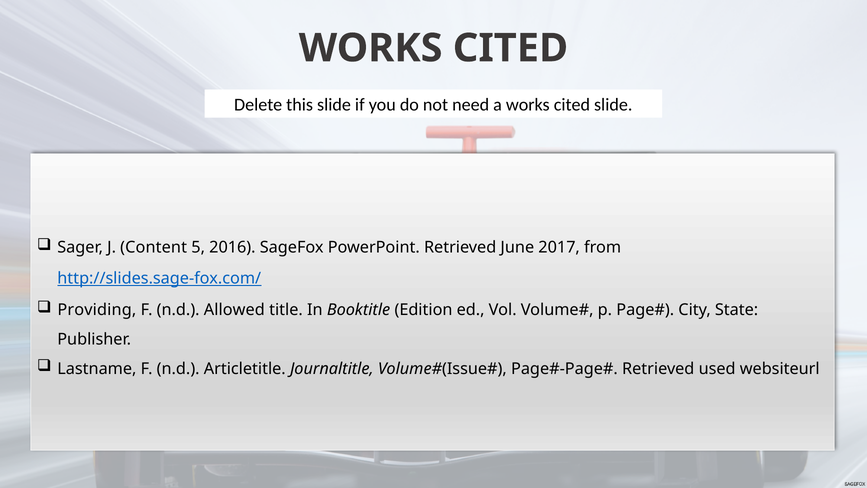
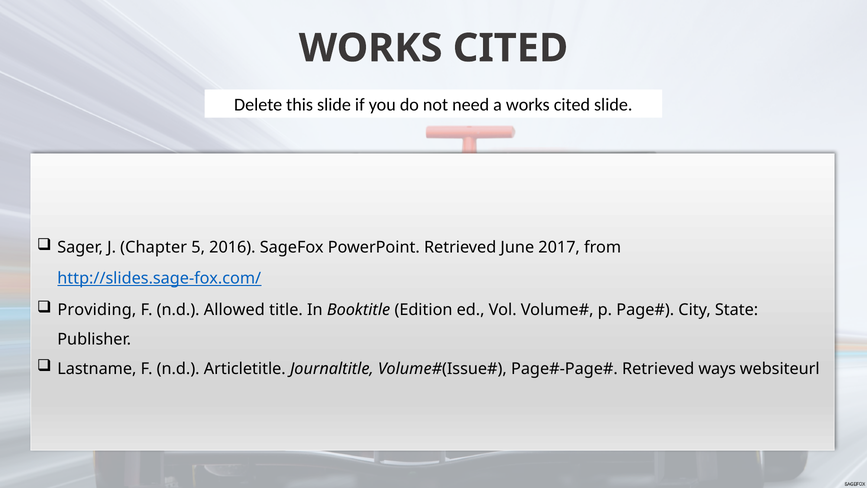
Content: Content -> Chapter (154, 247)
used: used -> ways (717, 368)
